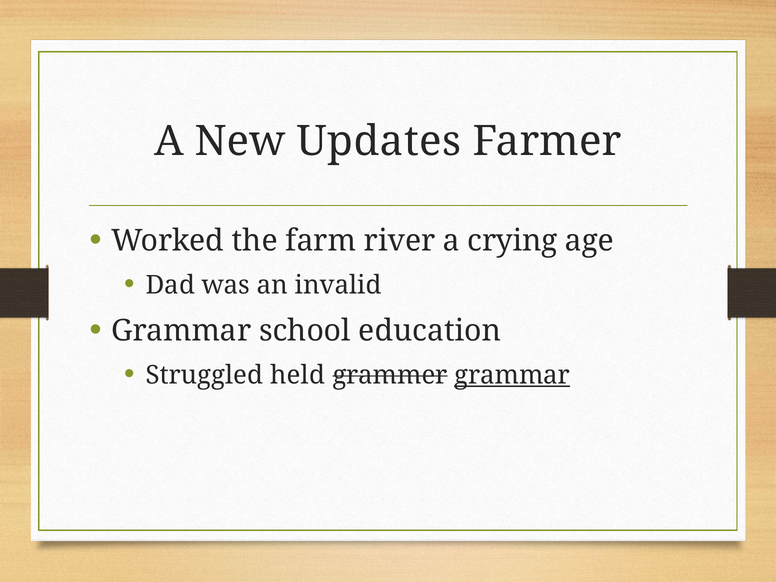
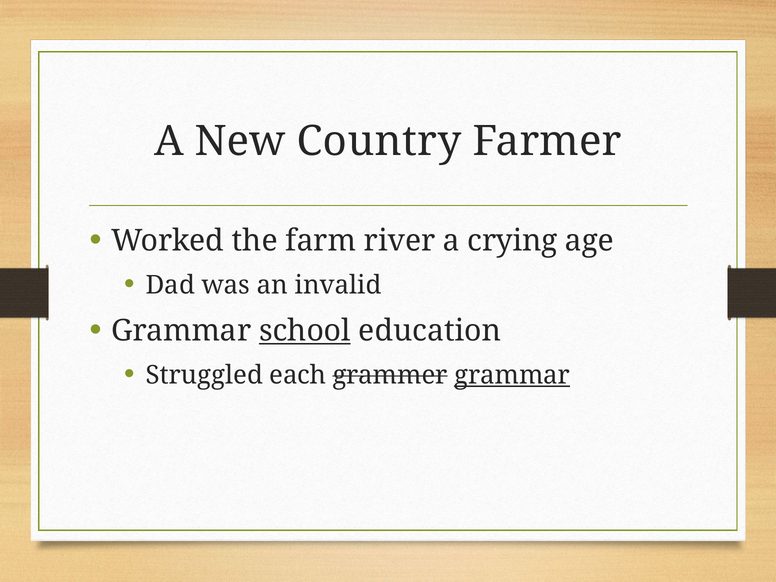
Updates: Updates -> Country (379, 142)
school underline: none -> present (305, 331)
held: held -> each (298, 375)
